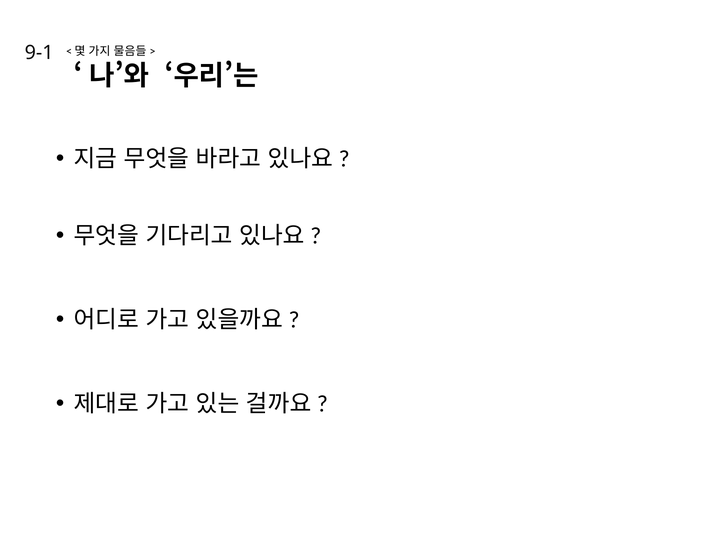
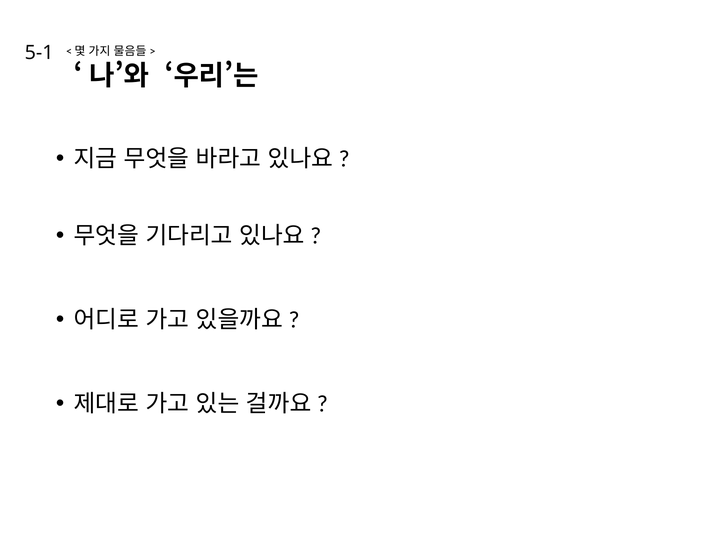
9-1: 9-1 -> 5-1 (39, 53)
